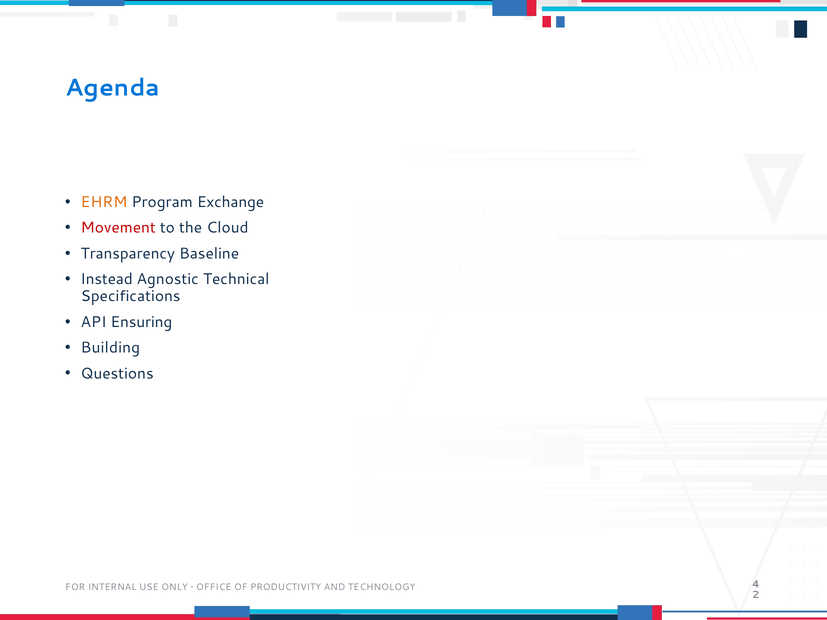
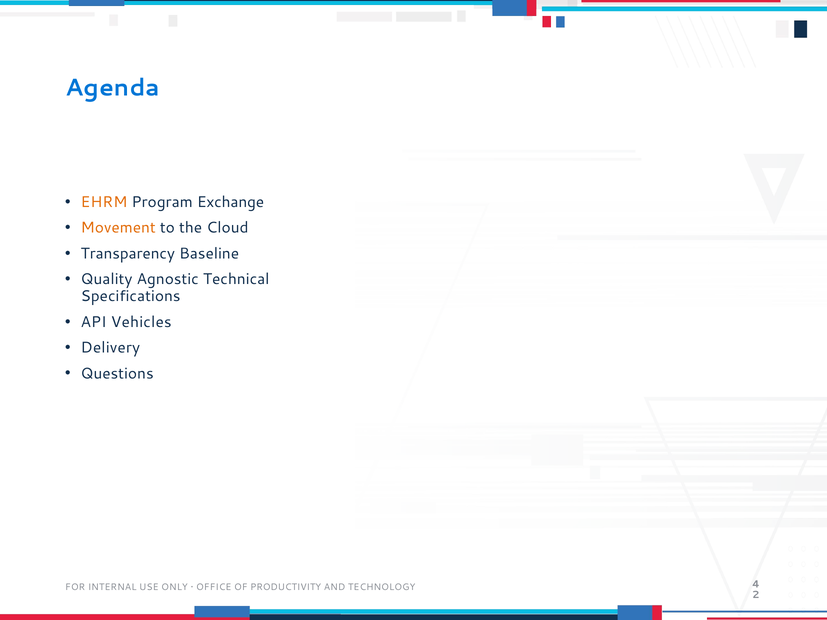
Movement colour: red -> orange (118, 228)
Instead: Instead -> Quality (107, 279)
Ensuring: Ensuring -> Vehicles (141, 322)
Building: Building -> Delivery (110, 348)
